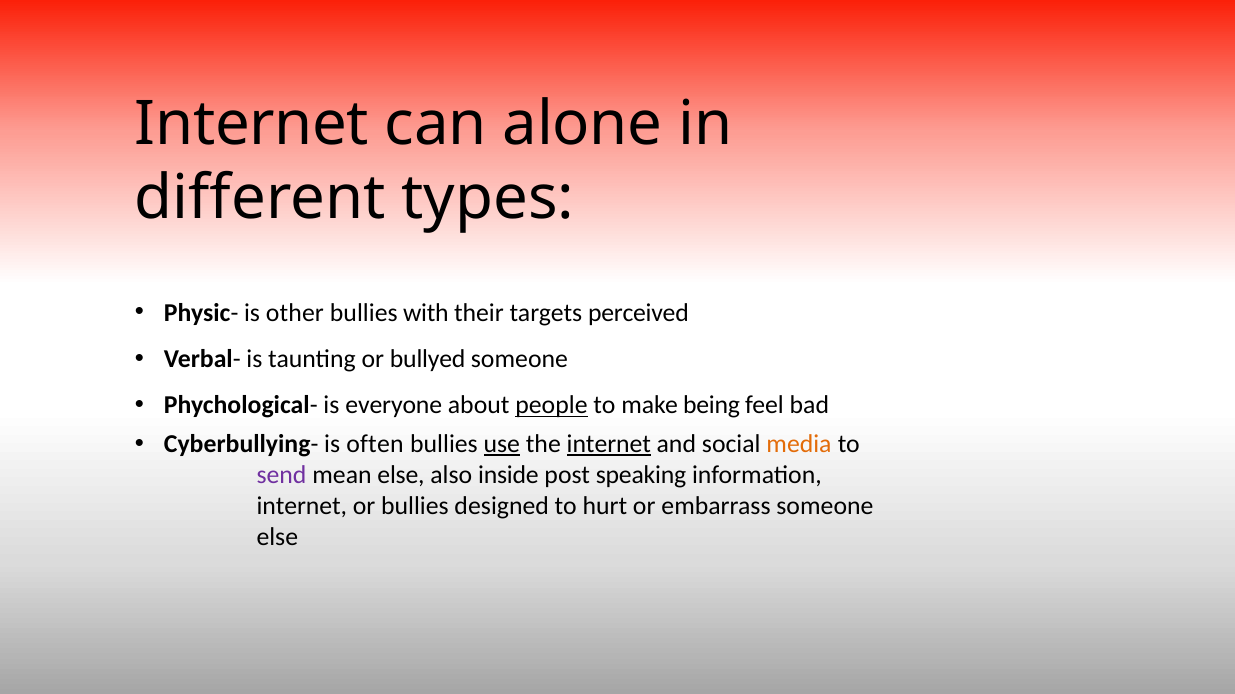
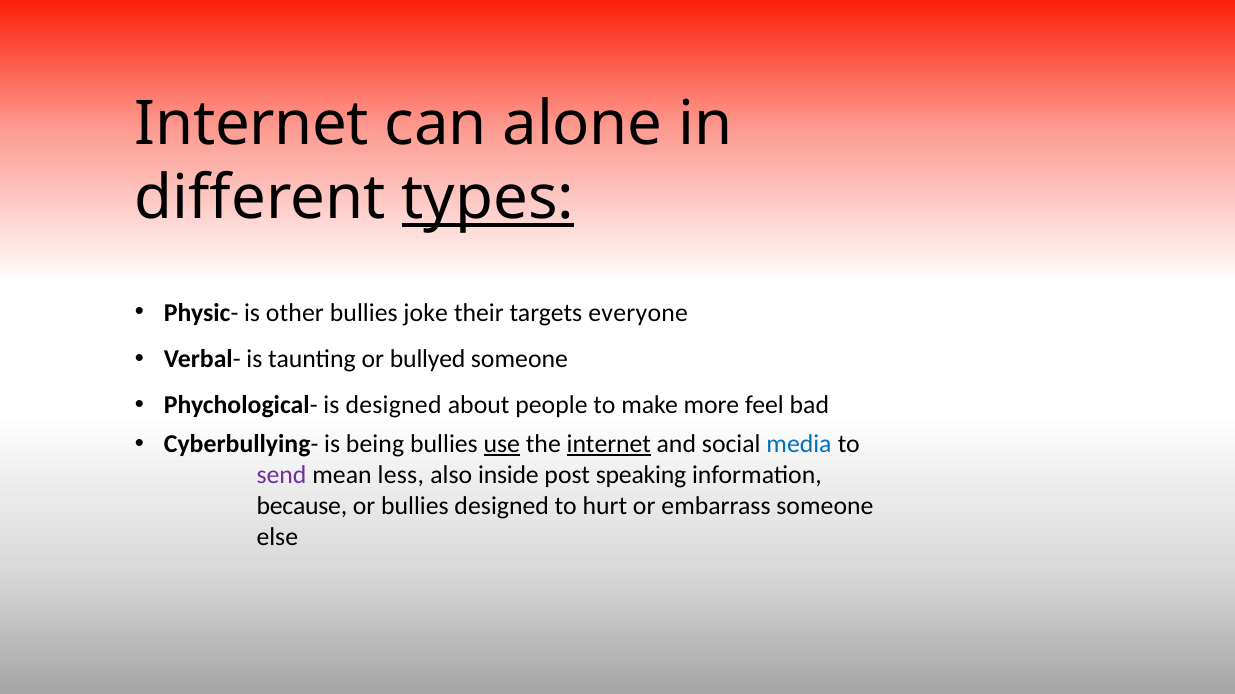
types underline: none -> present (488, 198)
with: with -> joke (426, 313)
perceived: perceived -> everyone (638, 313)
is everyone: everyone -> designed (394, 406)
people underline: present -> none (551, 406)
being: being -> more (711, 406)
often: often -> being (375, 444)
media colour: orange -> blue (799, 444)
mean else: else -> less (401, 475)
internet: internet -> because (302, 506)
